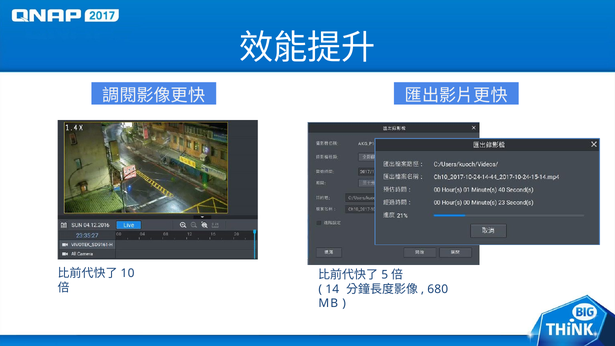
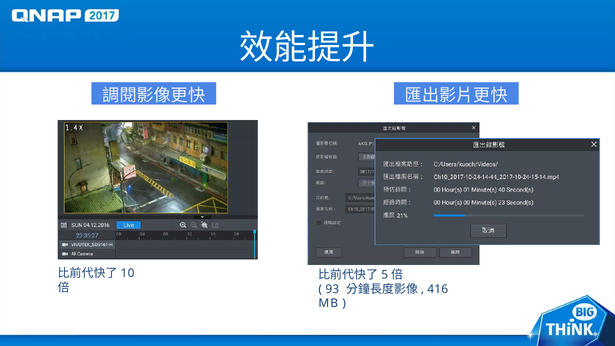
14: 14 -> 93 (332, 289)
680: 680 -> 416 (438, 289)
